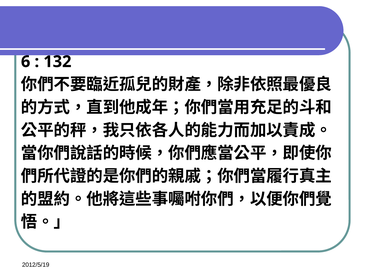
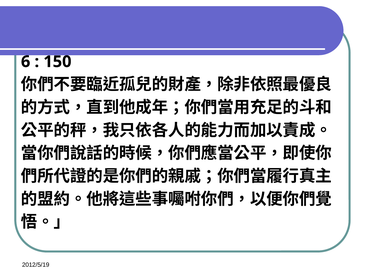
132: 132 -> 150 (57, 62)
